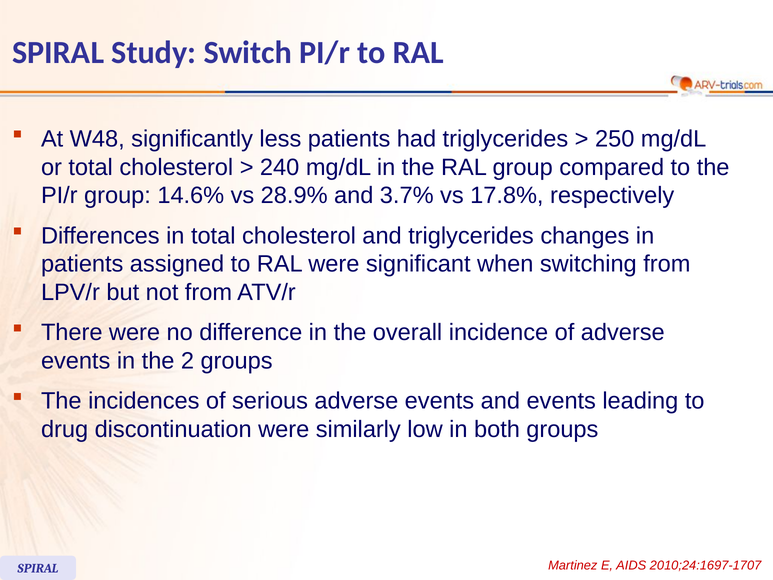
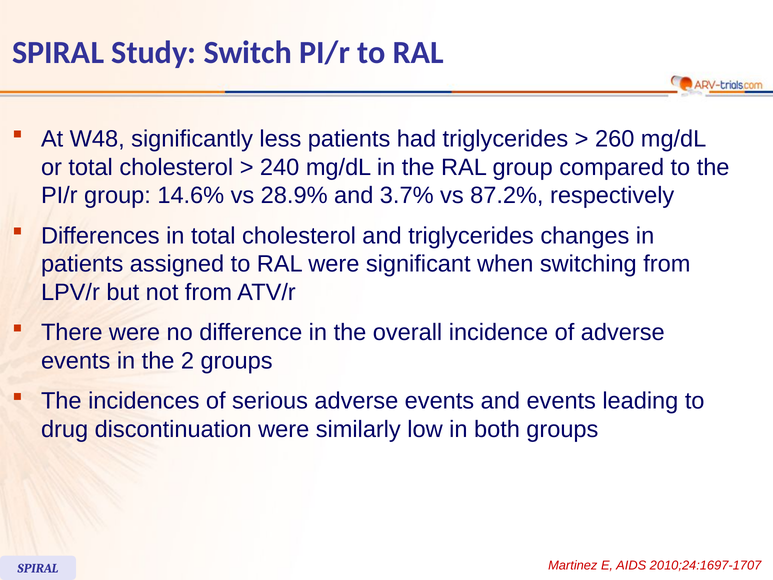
250: 250 -> 260 (615, 139)
17.8%: 17.8% -> 87.2% (507, 196)
